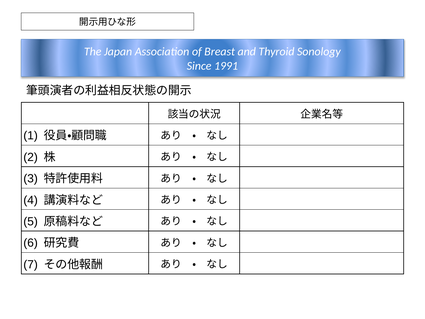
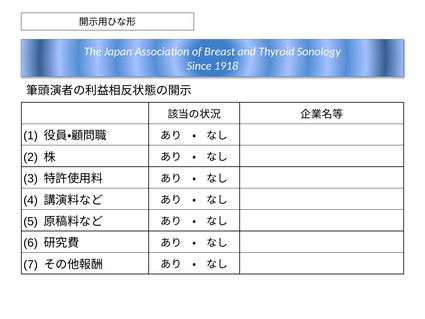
1991: 1991 -> 1918 (226, 66)
